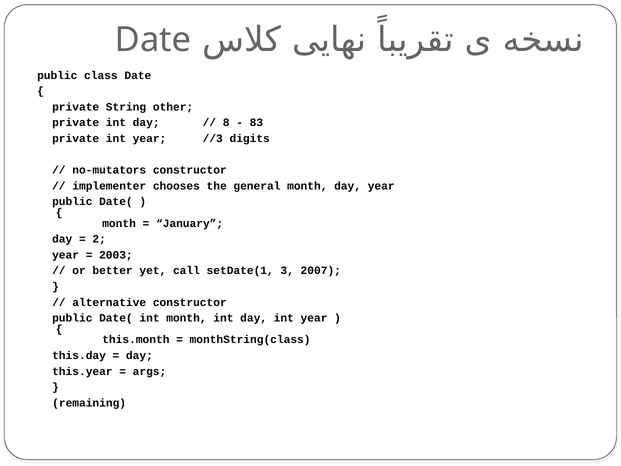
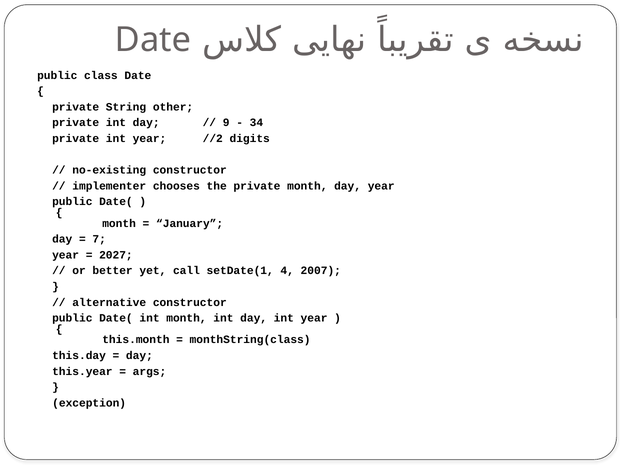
8: 8 -> 9 (226, 123)
83: 83 -> 34 (256, 123)
//3: //3 -> //2 (213, 138)
no-mutators: no-mutators -> no-existing (109, 170)
the general: general -> private (257, 186)
2: 2 -> 7 (99, 239)
2003: 2003 -> 2027 (116, 255)
setDate(1 3: 3 -> 4 (287, 271)
remaining: remaining -> exception (89, 403)
